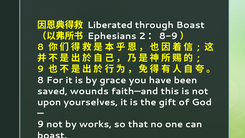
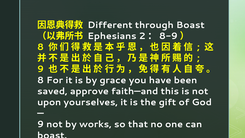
Liberated: Liberated -> Different (110, 25)
wounds: wounds -> approve (89, 91)
